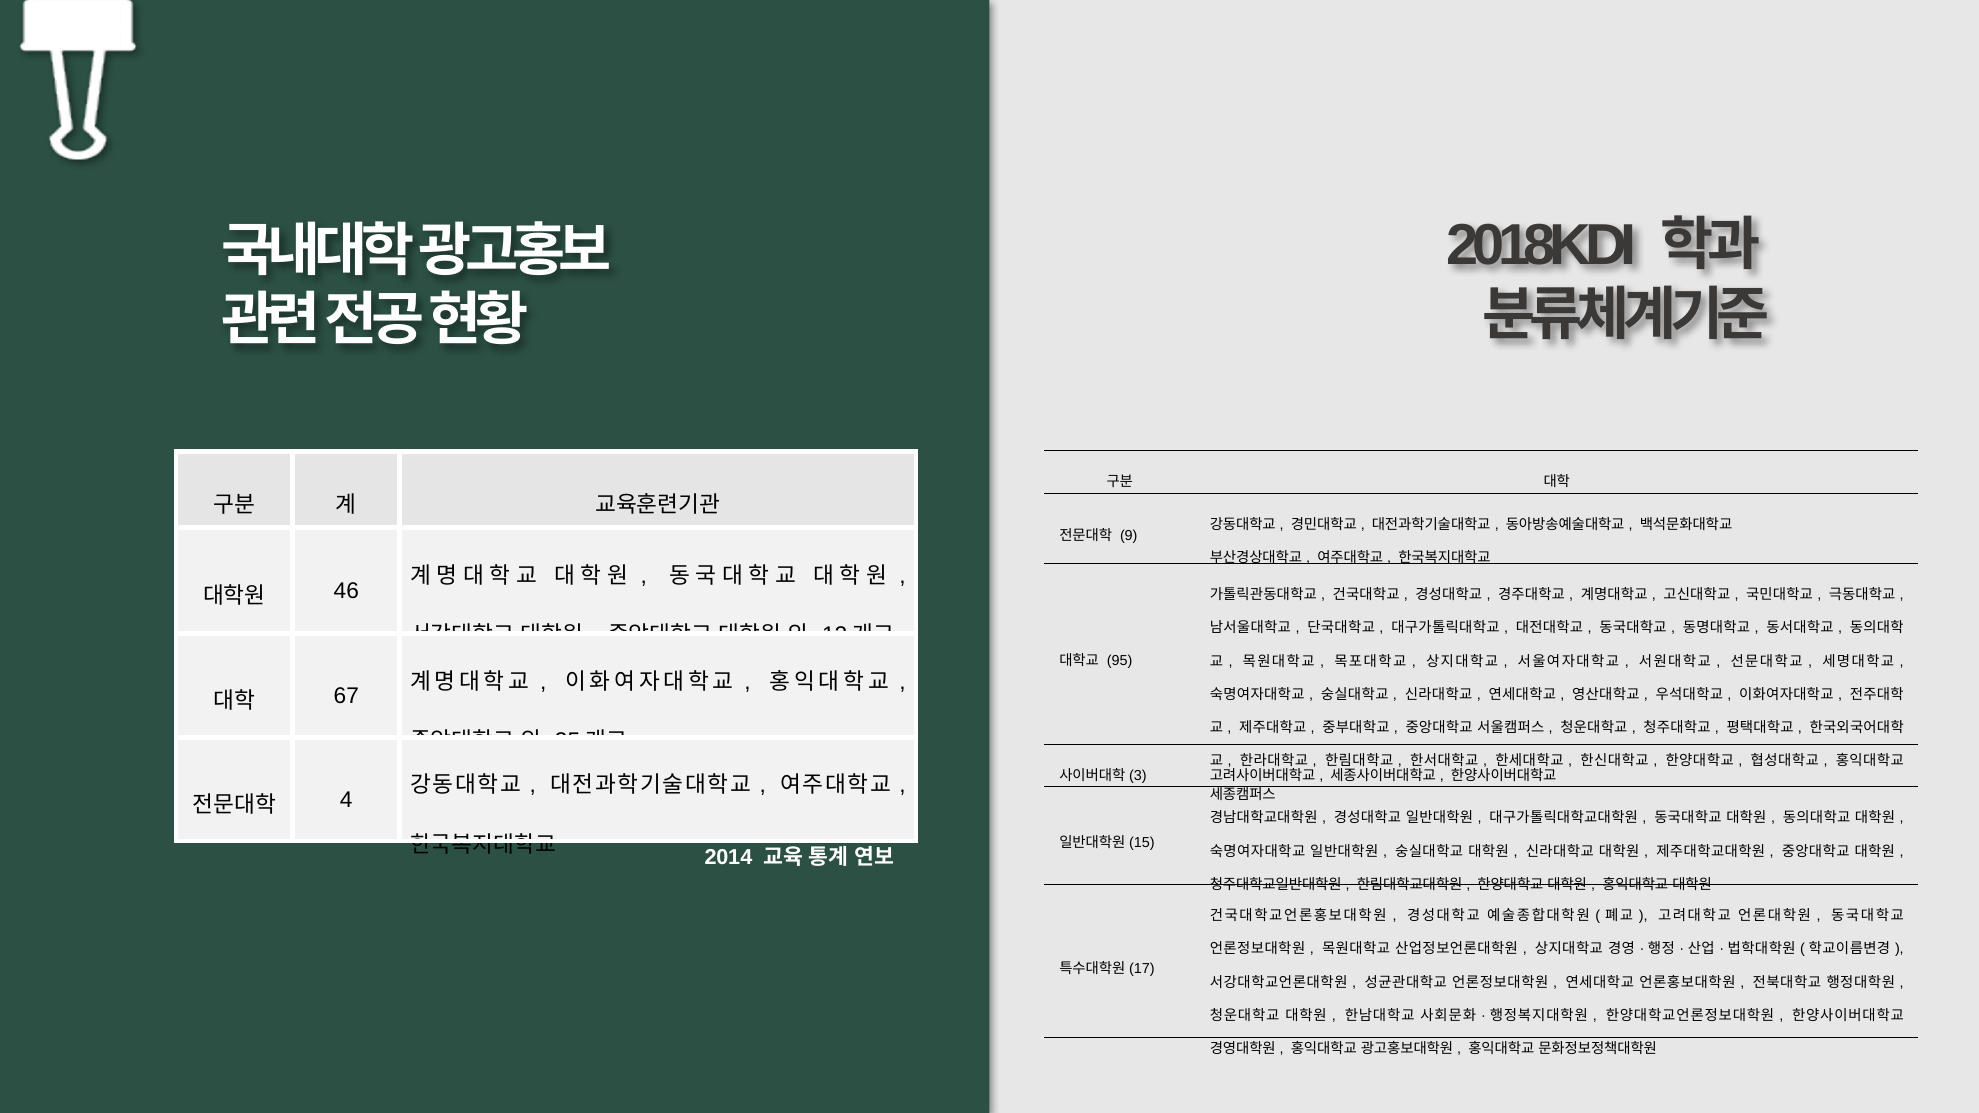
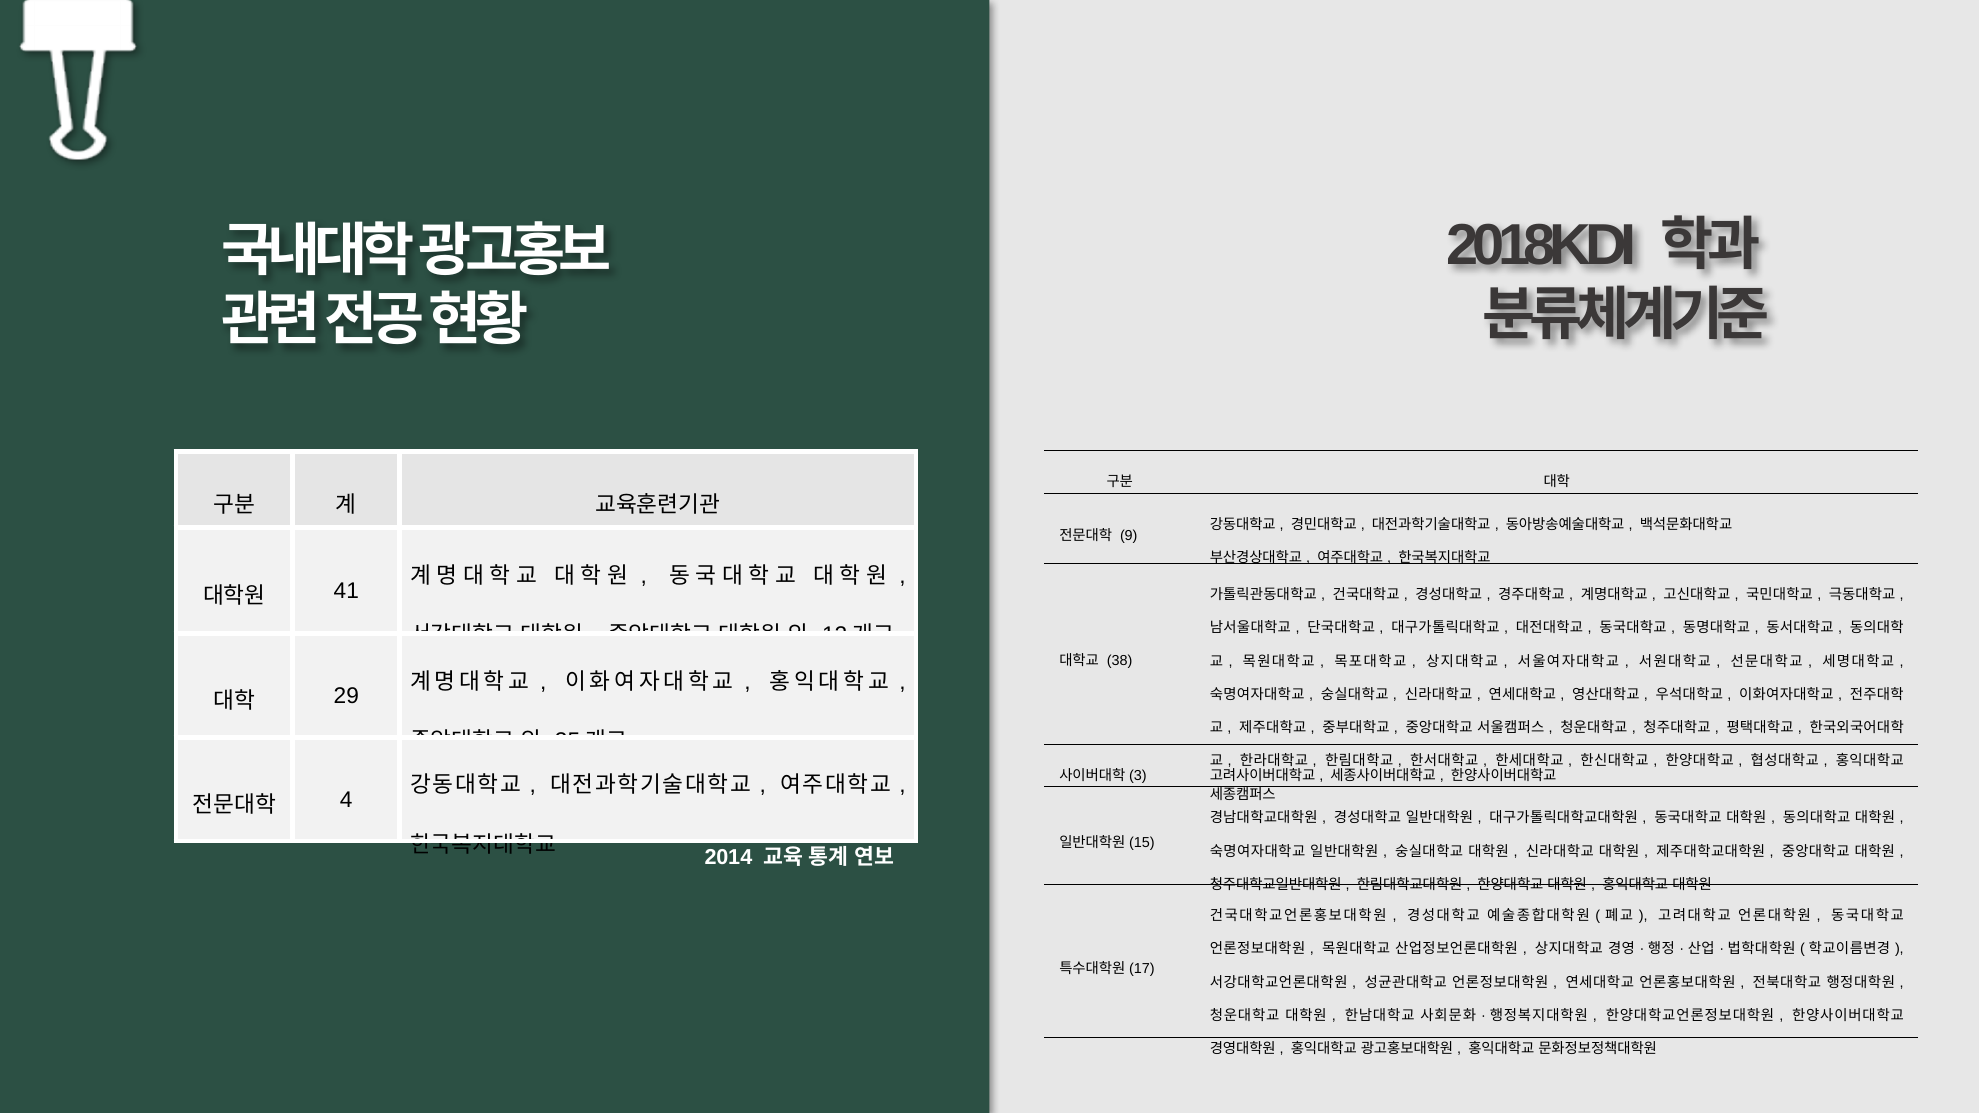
46: 46 -> 41 (346, 591)
95: 95 -> 38 (1120, 661)
67: 67 -> 29 (346, 696)
